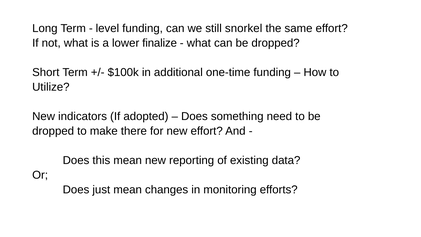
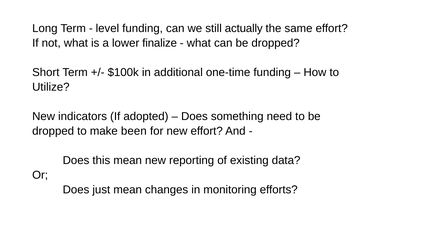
snorkel: snorkel -> actually (244, 29)
there: there -> been (134, 131)
